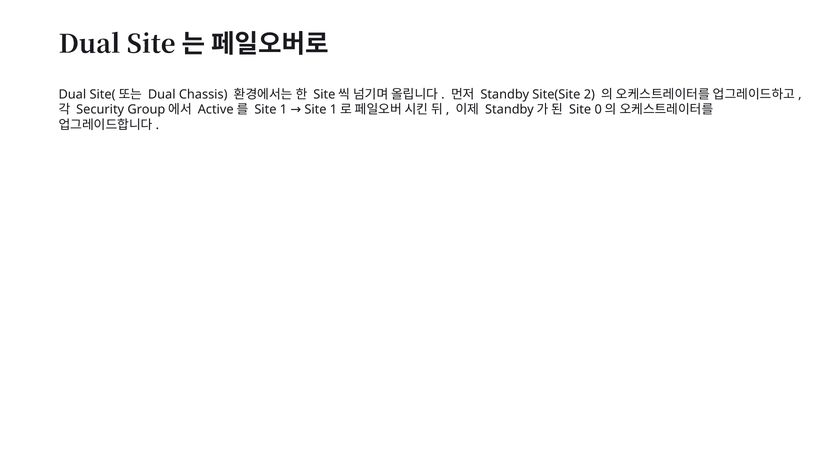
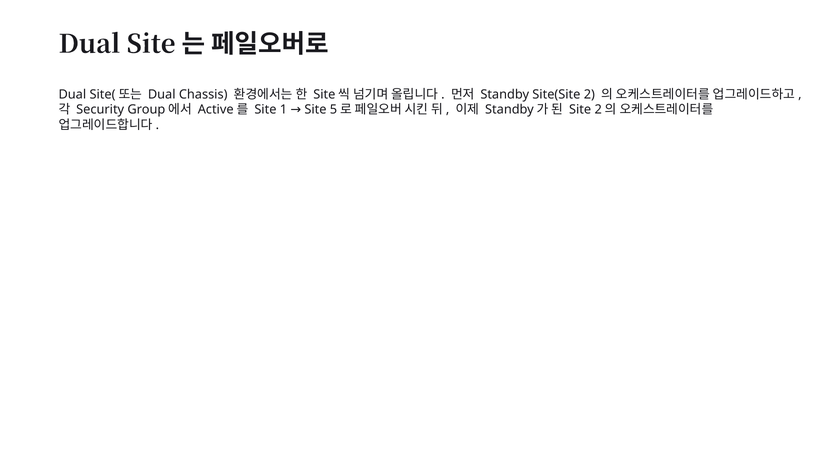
Site 0: 0 -> 2 (598, 110)
1 Site 1: 1 -> 5 (333, 110)
